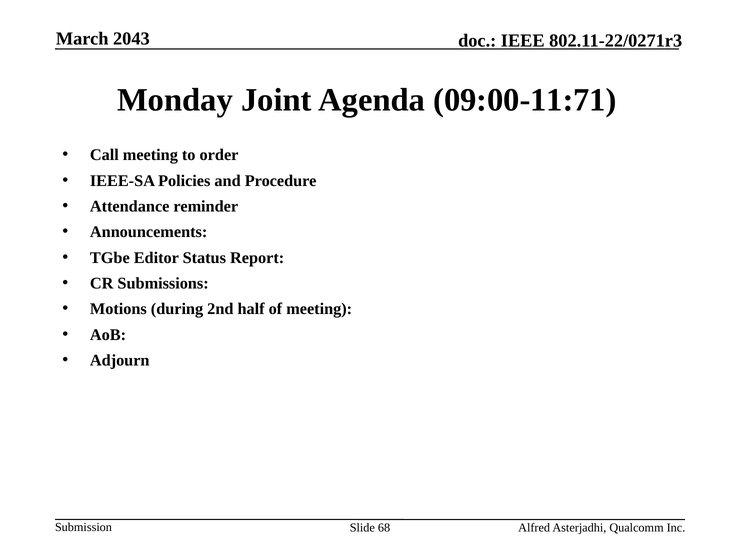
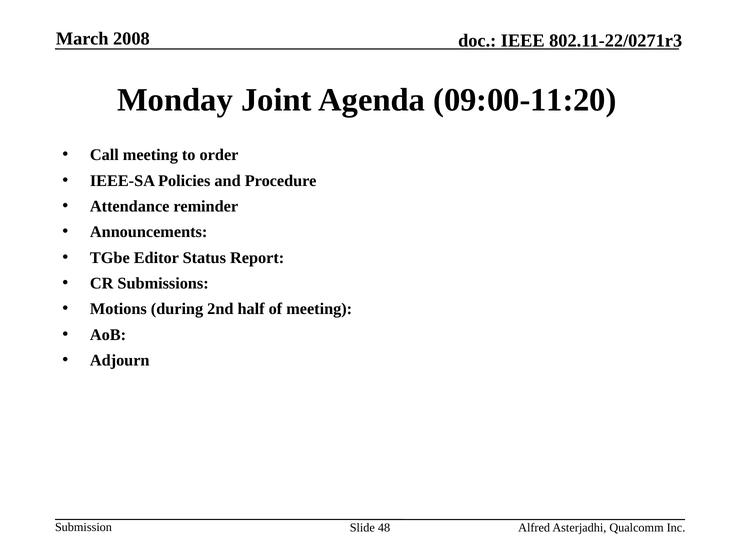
2043: 2043 -> 2008 (131, 39)
09:00-11:71: 09:00-11:71 -> 09:00-11:20 (525, 100)
68: 68 -> 48 (384, 528)
